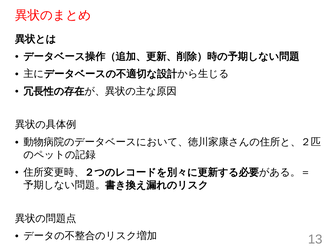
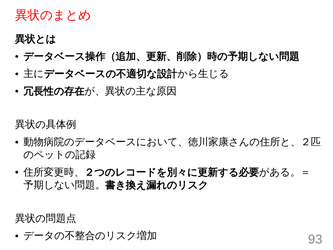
13: 13 -> 93 (315, 239)
